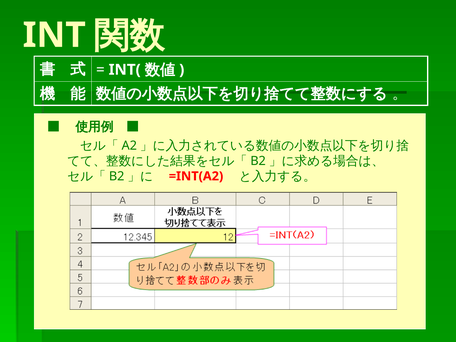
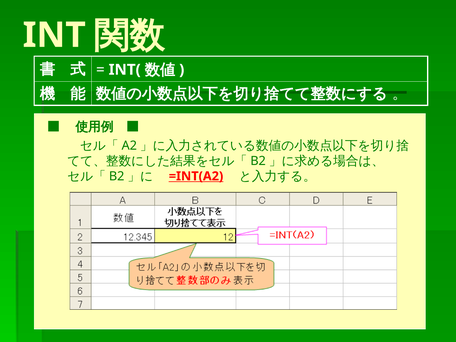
=INT(A2 underline: none -> present (196, 176)
